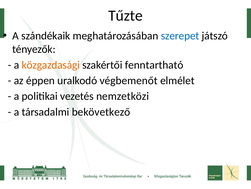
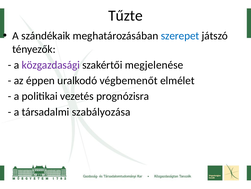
közgazdasági colour: orange -> purple (51, 65)
fenntartható: fenntartható -> megjelenése (154, 65)
nemzetközi: nemzetközi -> prognózisra (123, 96)
bekövetkező: bekövetkező -> szabályozása (101, 112)
